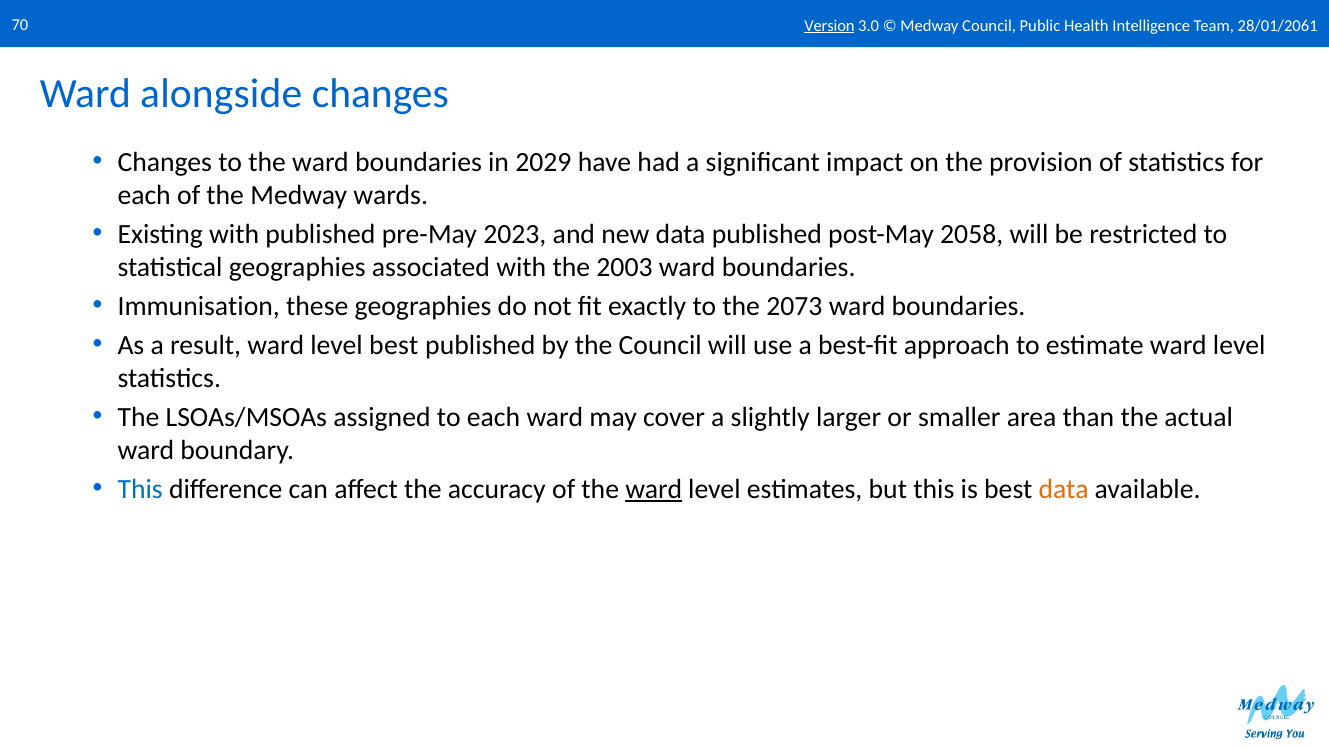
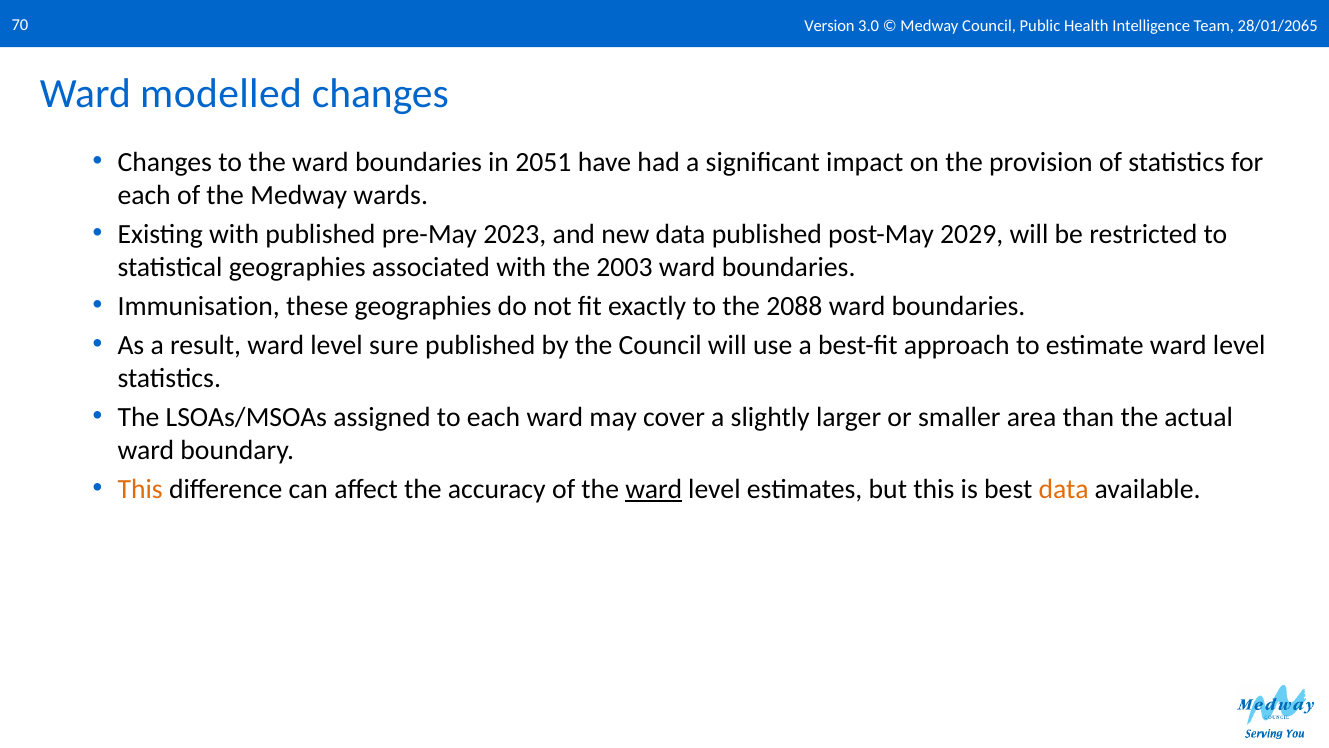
Version underline: present -> none (829, 26)
28/01/2061: 28/01/2061 -> 28/01/2065 (1278, 26)
alongside: alongside -> modelled (221, 94)
2029: 2029 -> 2051 (543, 162)
2058: 2058 -> 2029 (972, 234)
2073: 2073 -> 2088 (794, 306)
level best: best -> sure (394, 345)
This colour: blue -> orange (140, 489)
